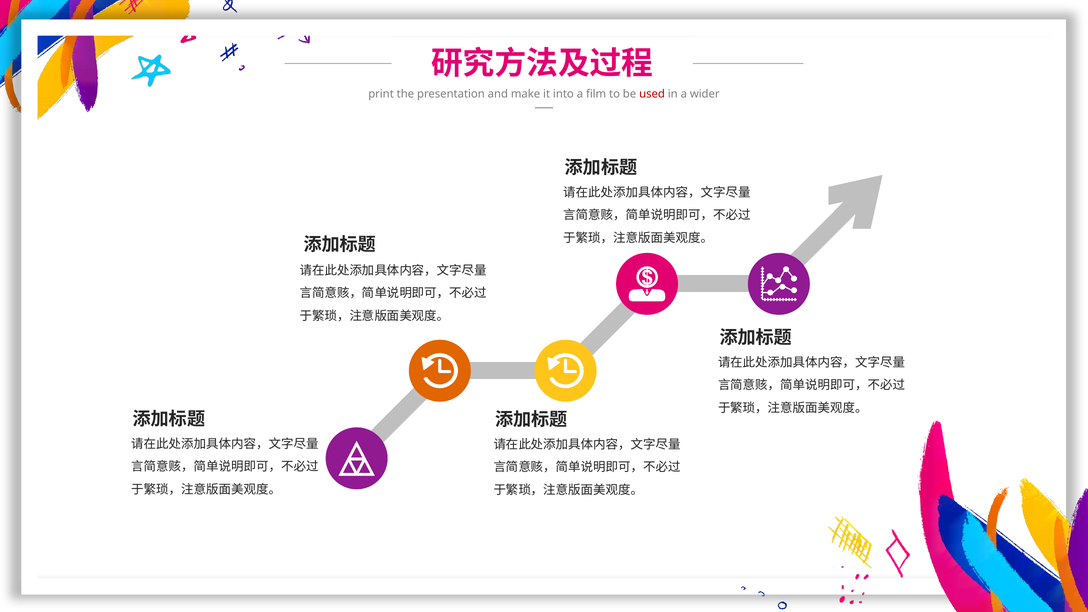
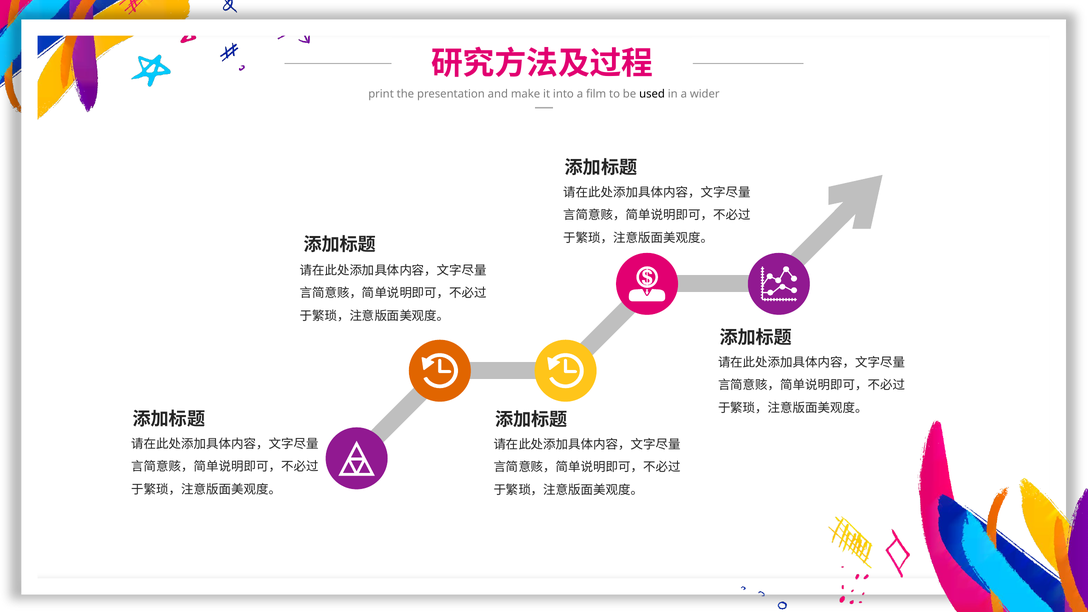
used colour: red -> black (652, 94)
